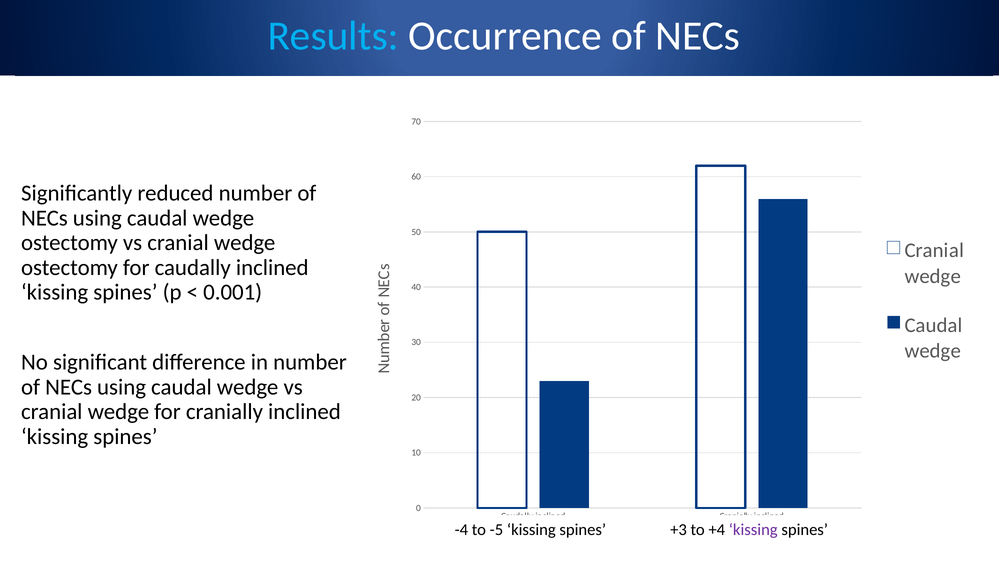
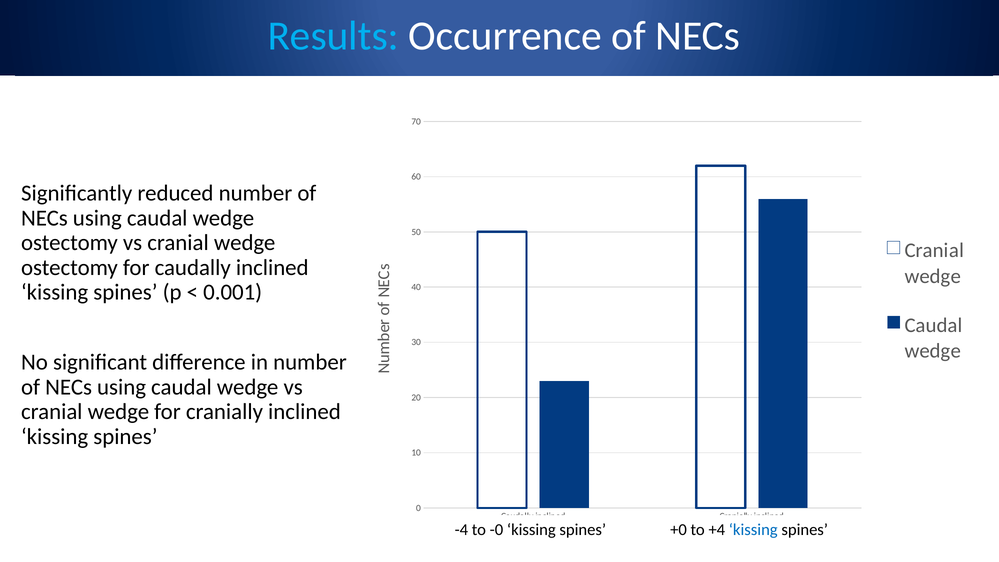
-5: -5 -> -0 (496, 530)
+3: +3 -> +0 (679, 530)
kissing colour: purple -> blue (753, 530)
